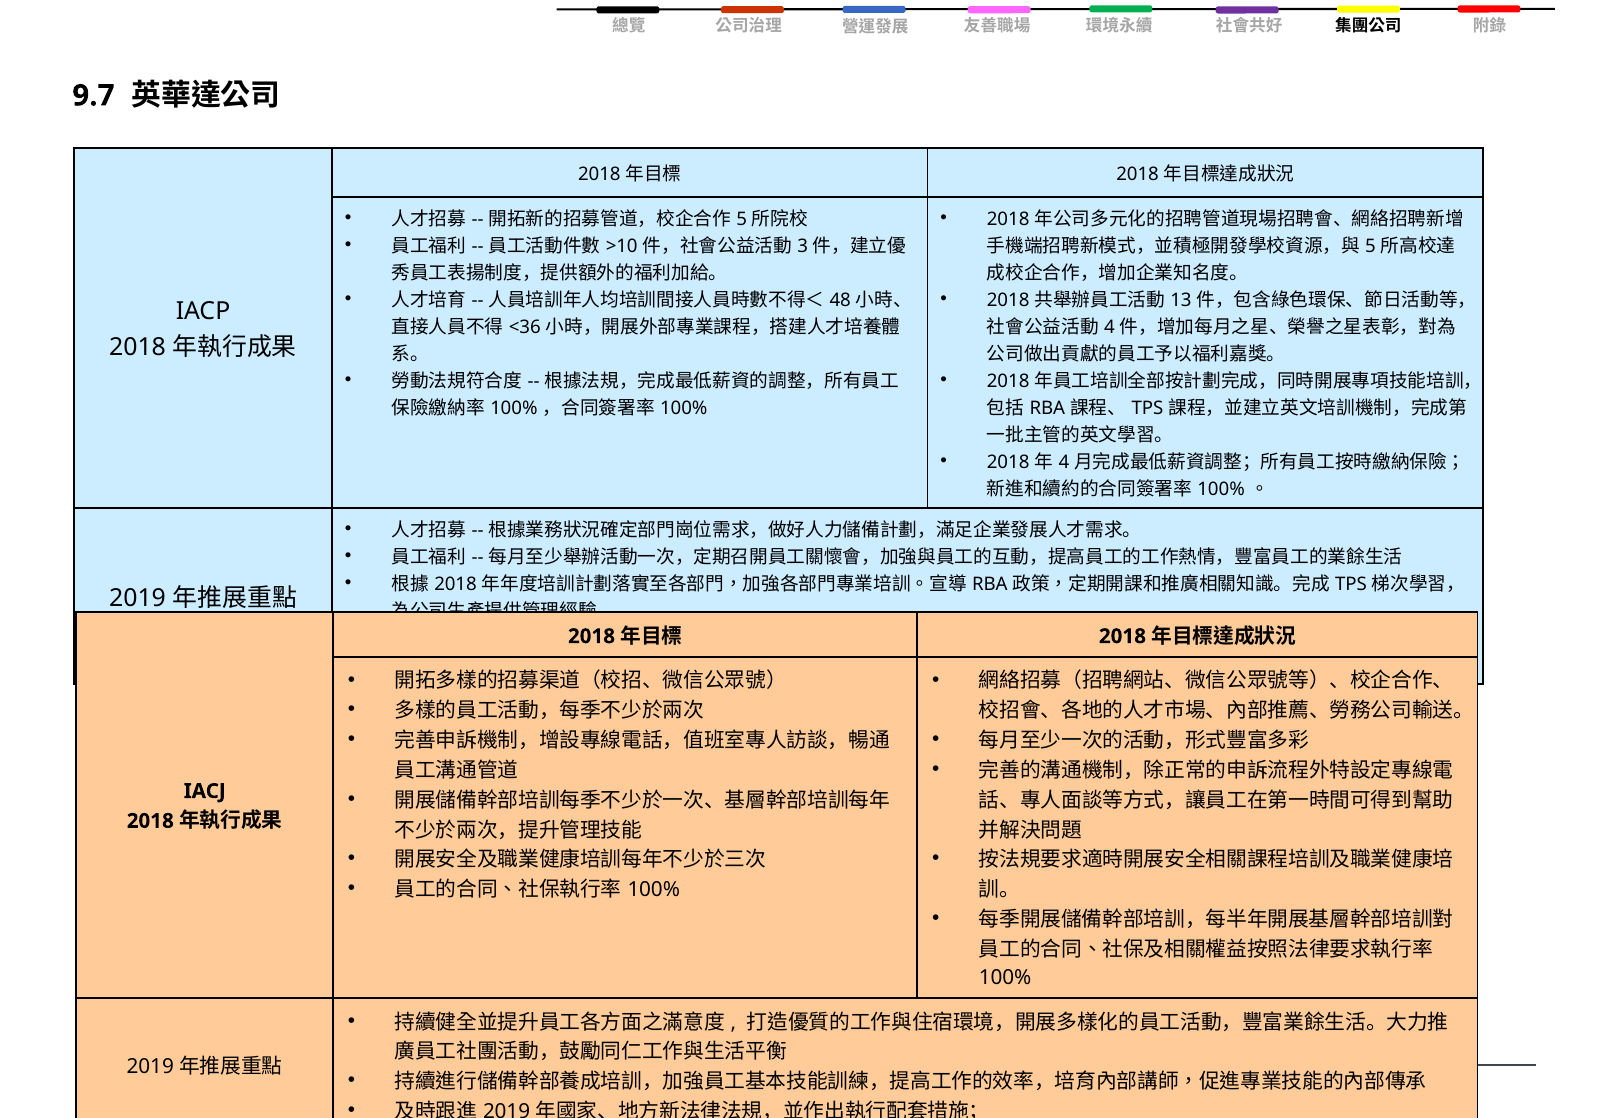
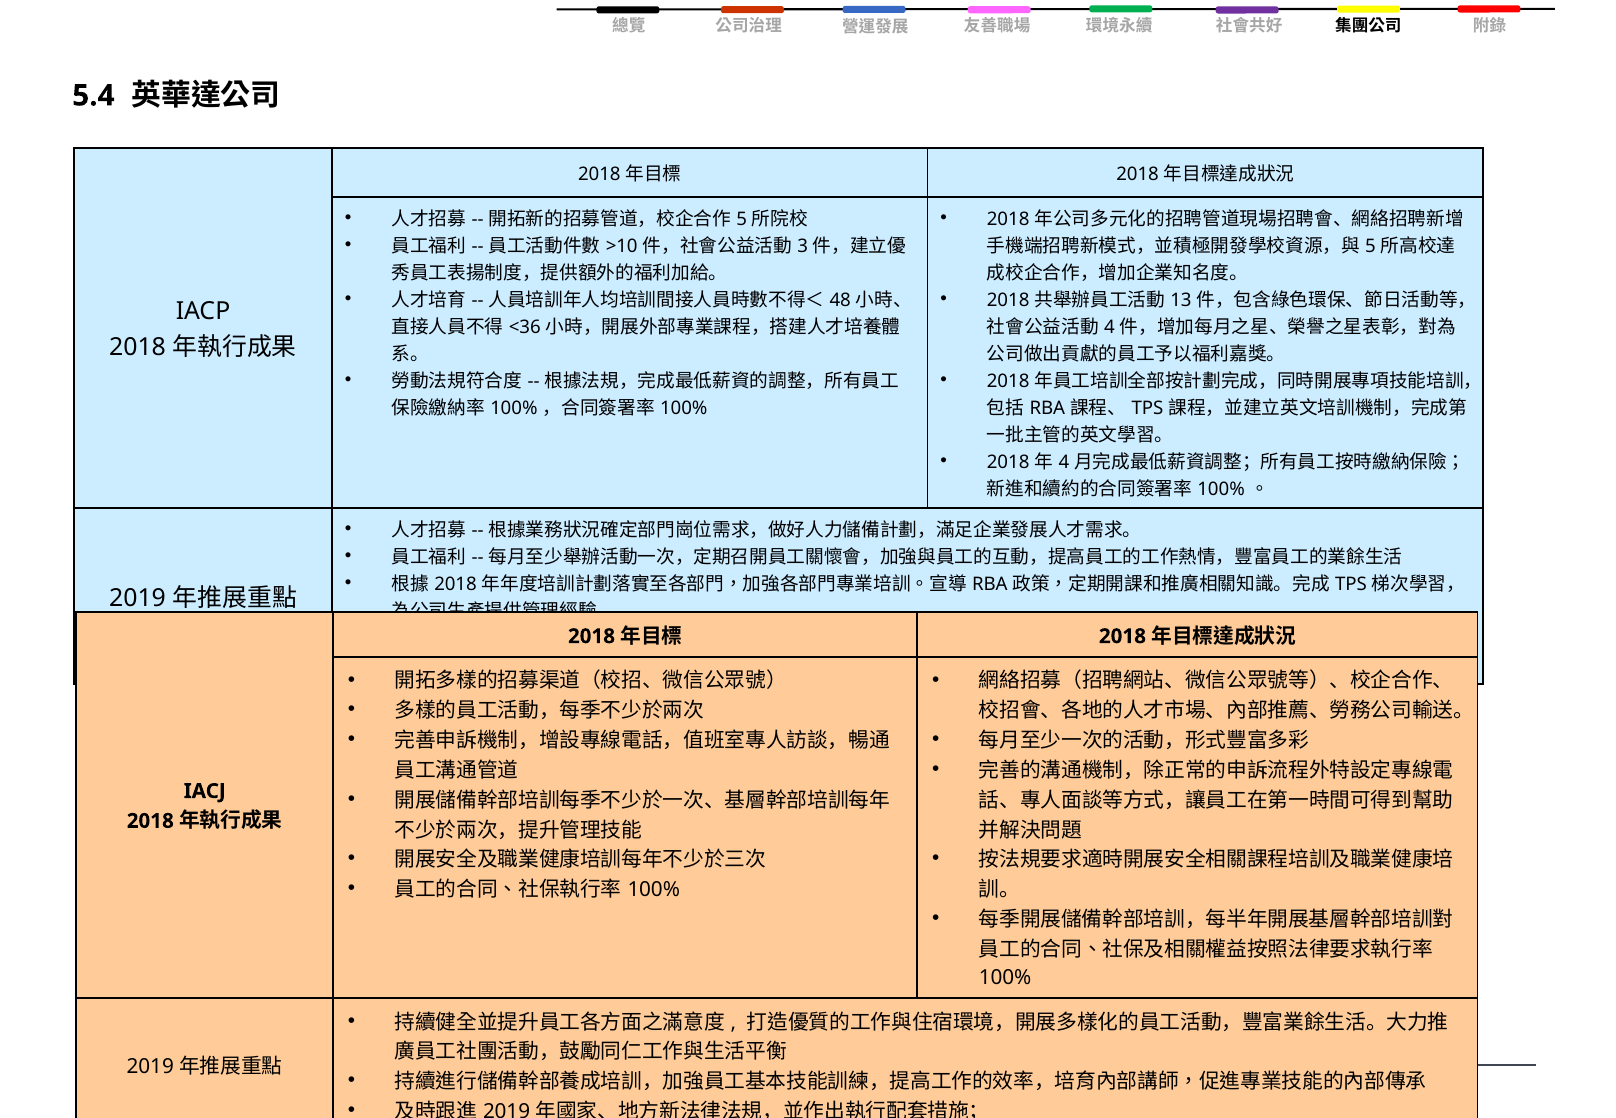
9.7: 9.7 -> 5.4 (93, 96)
